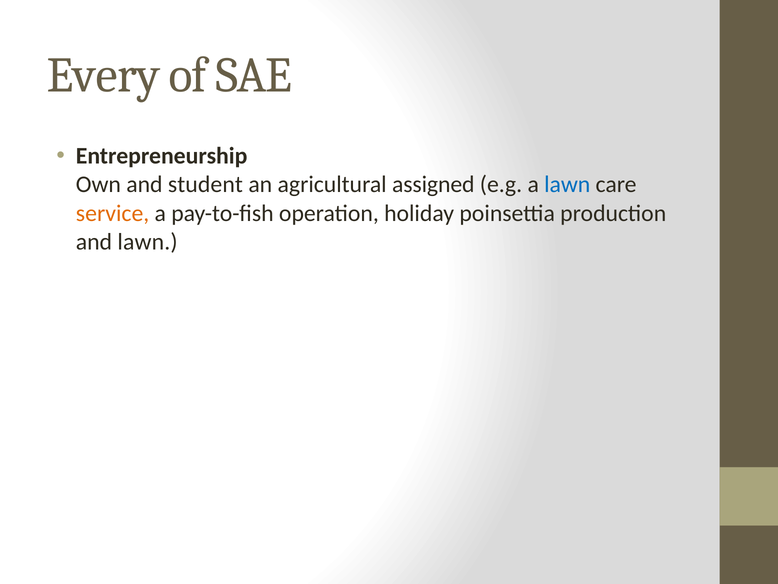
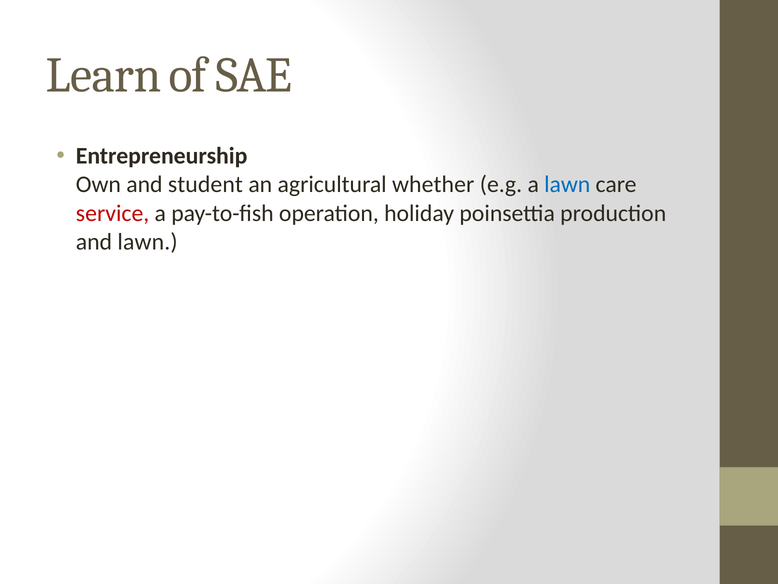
Every: Every -> Learn (104, 75)
assigned: assigned -> whether (433, 184)
service colour: orange -> red (113, 213)
